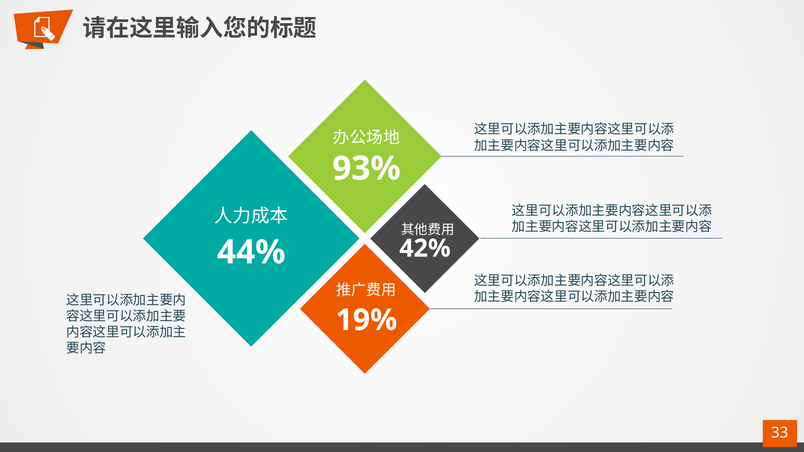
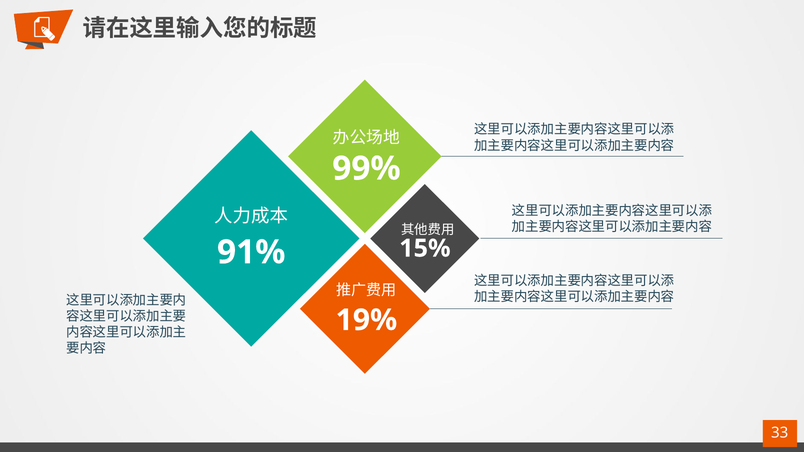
93%: 93% -> 99% (366, 169)
42%: 42% -> 15% (425, 248)
44%: 44% -> 91% (251, 252)
